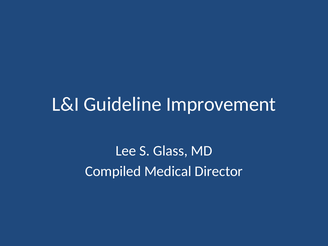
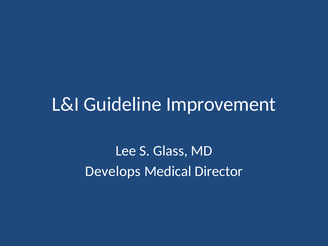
Compiled: Compiled -> Develops (113, 171)
